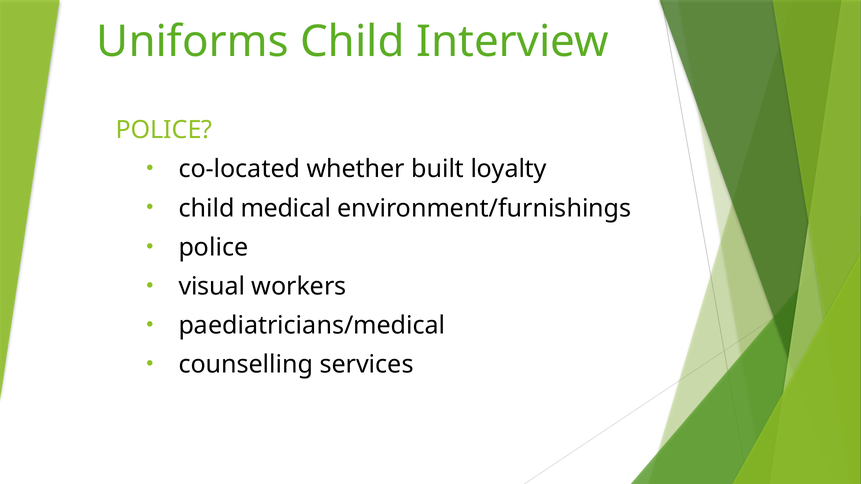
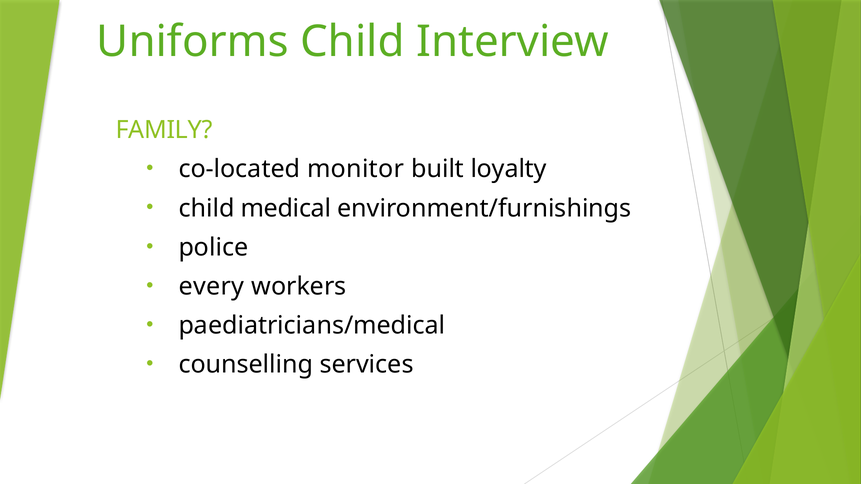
POLICE: POLICE -> FAMILY (164, 130)
whether: whether -> monitor (356, 169)
visual: visual -> every (212, 287)
